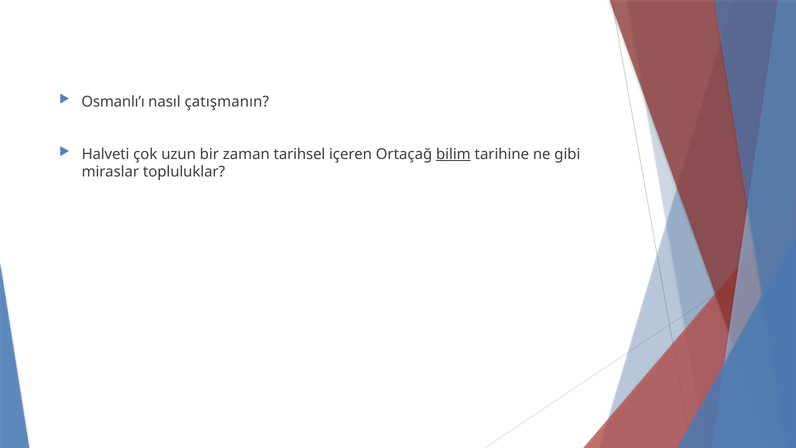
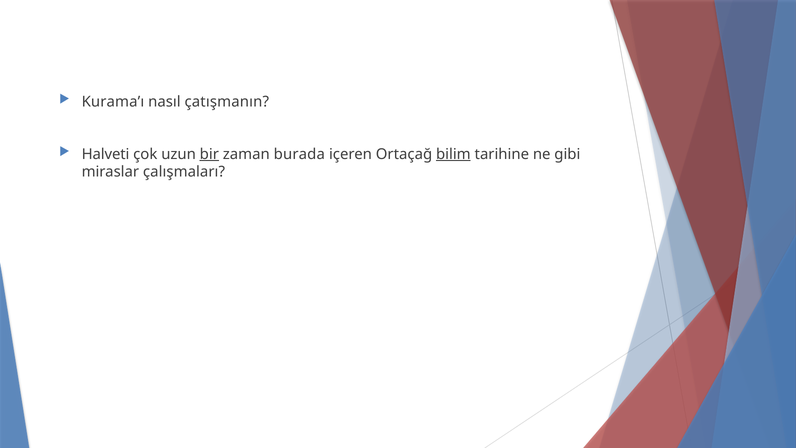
Osmanlı’ı: Osmanlı’ı -> Kurama’ı (113, 102)
bir underline: none -> present (209, 154)
tarihsel: tarihsel -> burada (299, 154)
topluluklar: topluluklar -> çalışmaları (184, 172)
